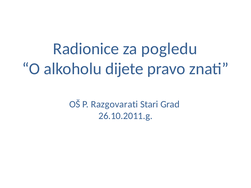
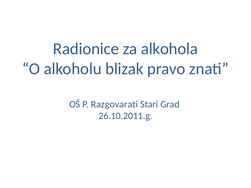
pogledu: pogledu -> alkohola (169, 49)
dijete: dijete -> blizak (124, 69)
